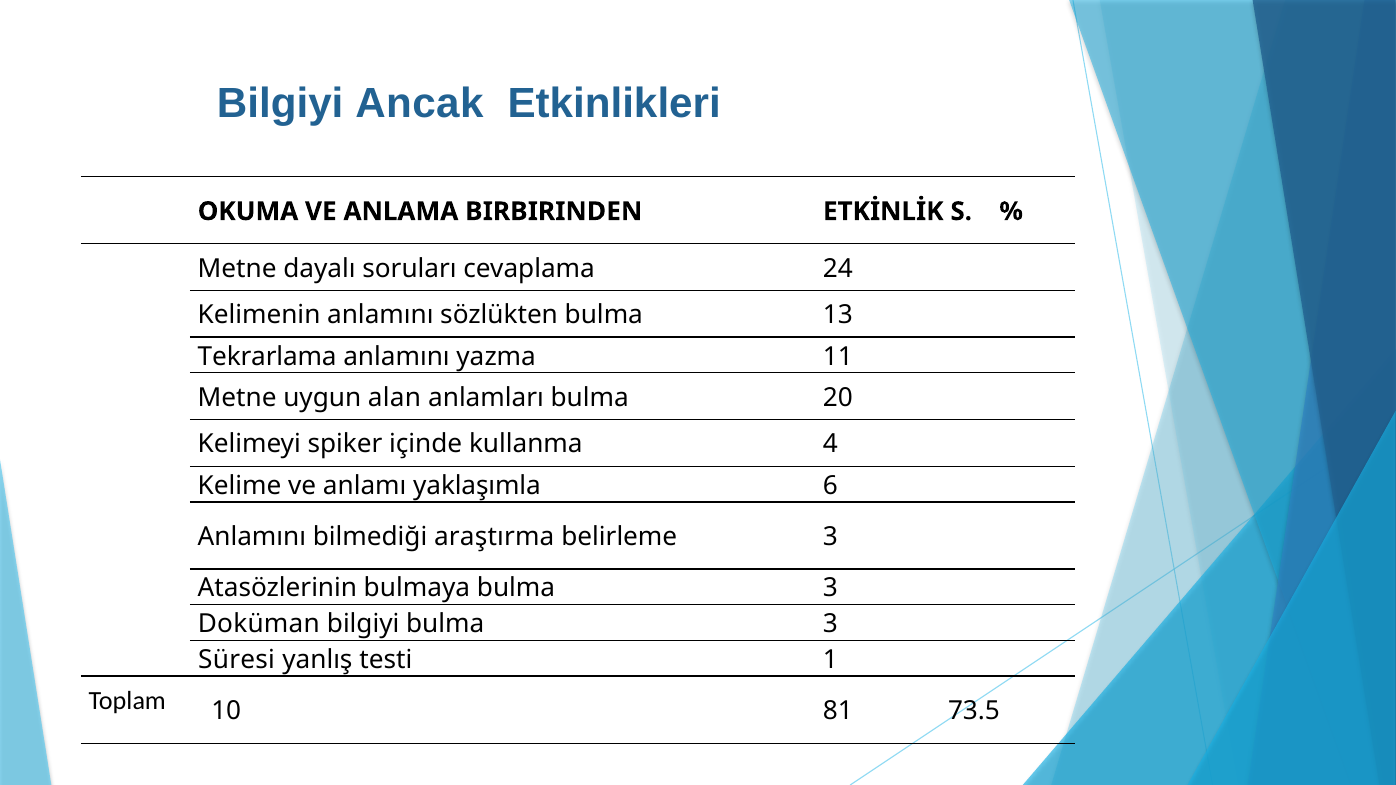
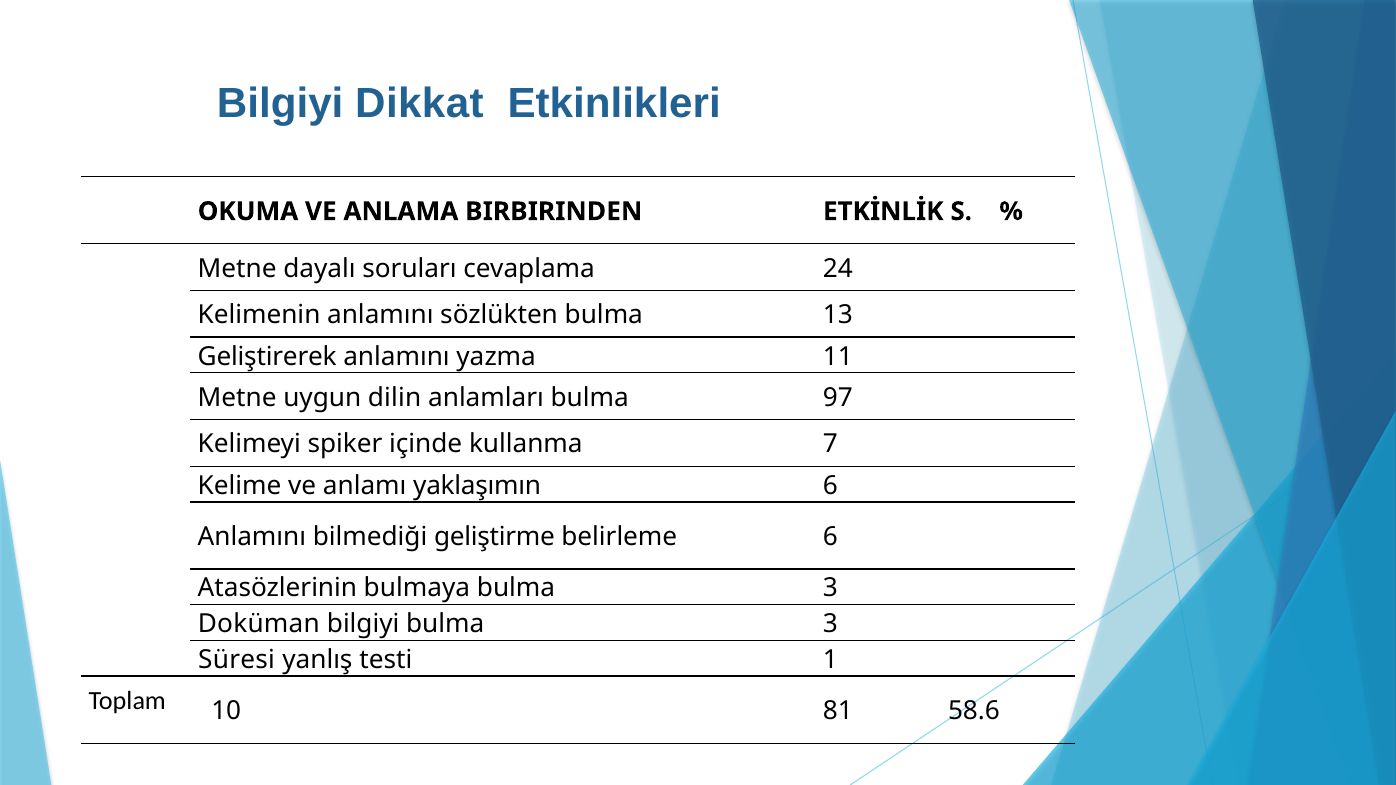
Ancak: Ancak -> Dikkat (419, 103)
Tekrarlama: Tekrarlama -> Geliştirerek (267, 356)
alan: alan -> dilin (395, 398)
20: 20 -> 97 (838, 398)
4: 4 -> 7 (830, 444)
yaklaşımla: yaklaşımla -> yaklaşımın (477, 486)
araştırma: araştırma -> geliştirme (494, 537)
belirleme 3: 3 -> 6 (830, 537)
73.5: 73.5 -> 58.6 (974, 711)
